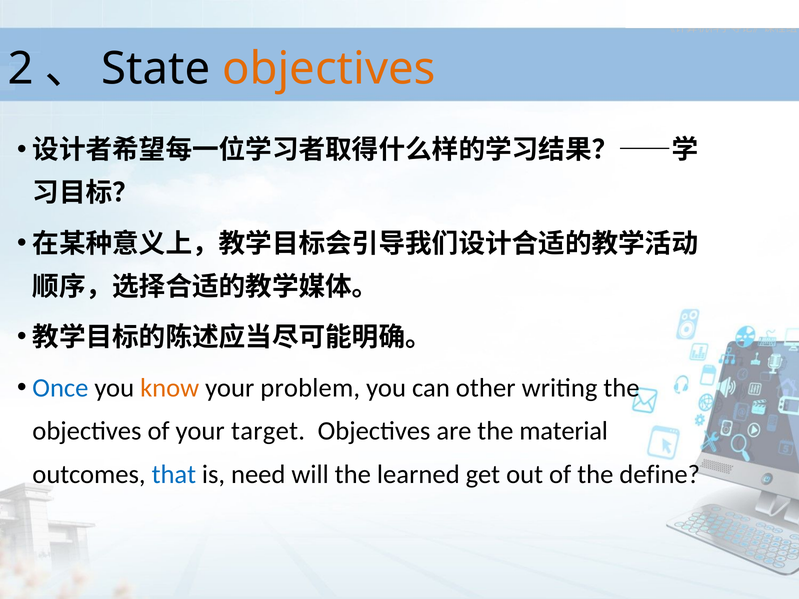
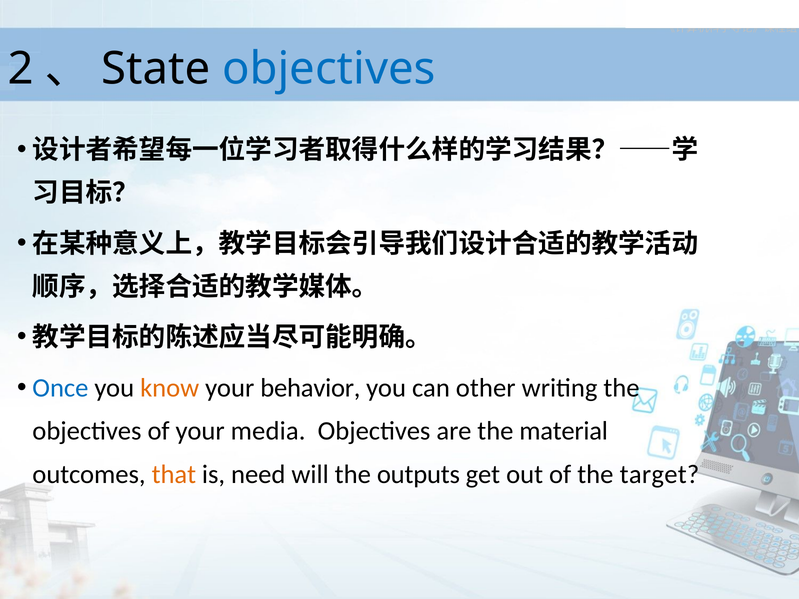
objectives colour: orange -> blue (329, 69)
problem: problem -> behavior (310, 388)
target: target -> media (268, 431)
that colour: blue -> orange (174, 475)
learned: learned -> outputs (418, 475)
define: define -> target (660, 475)
